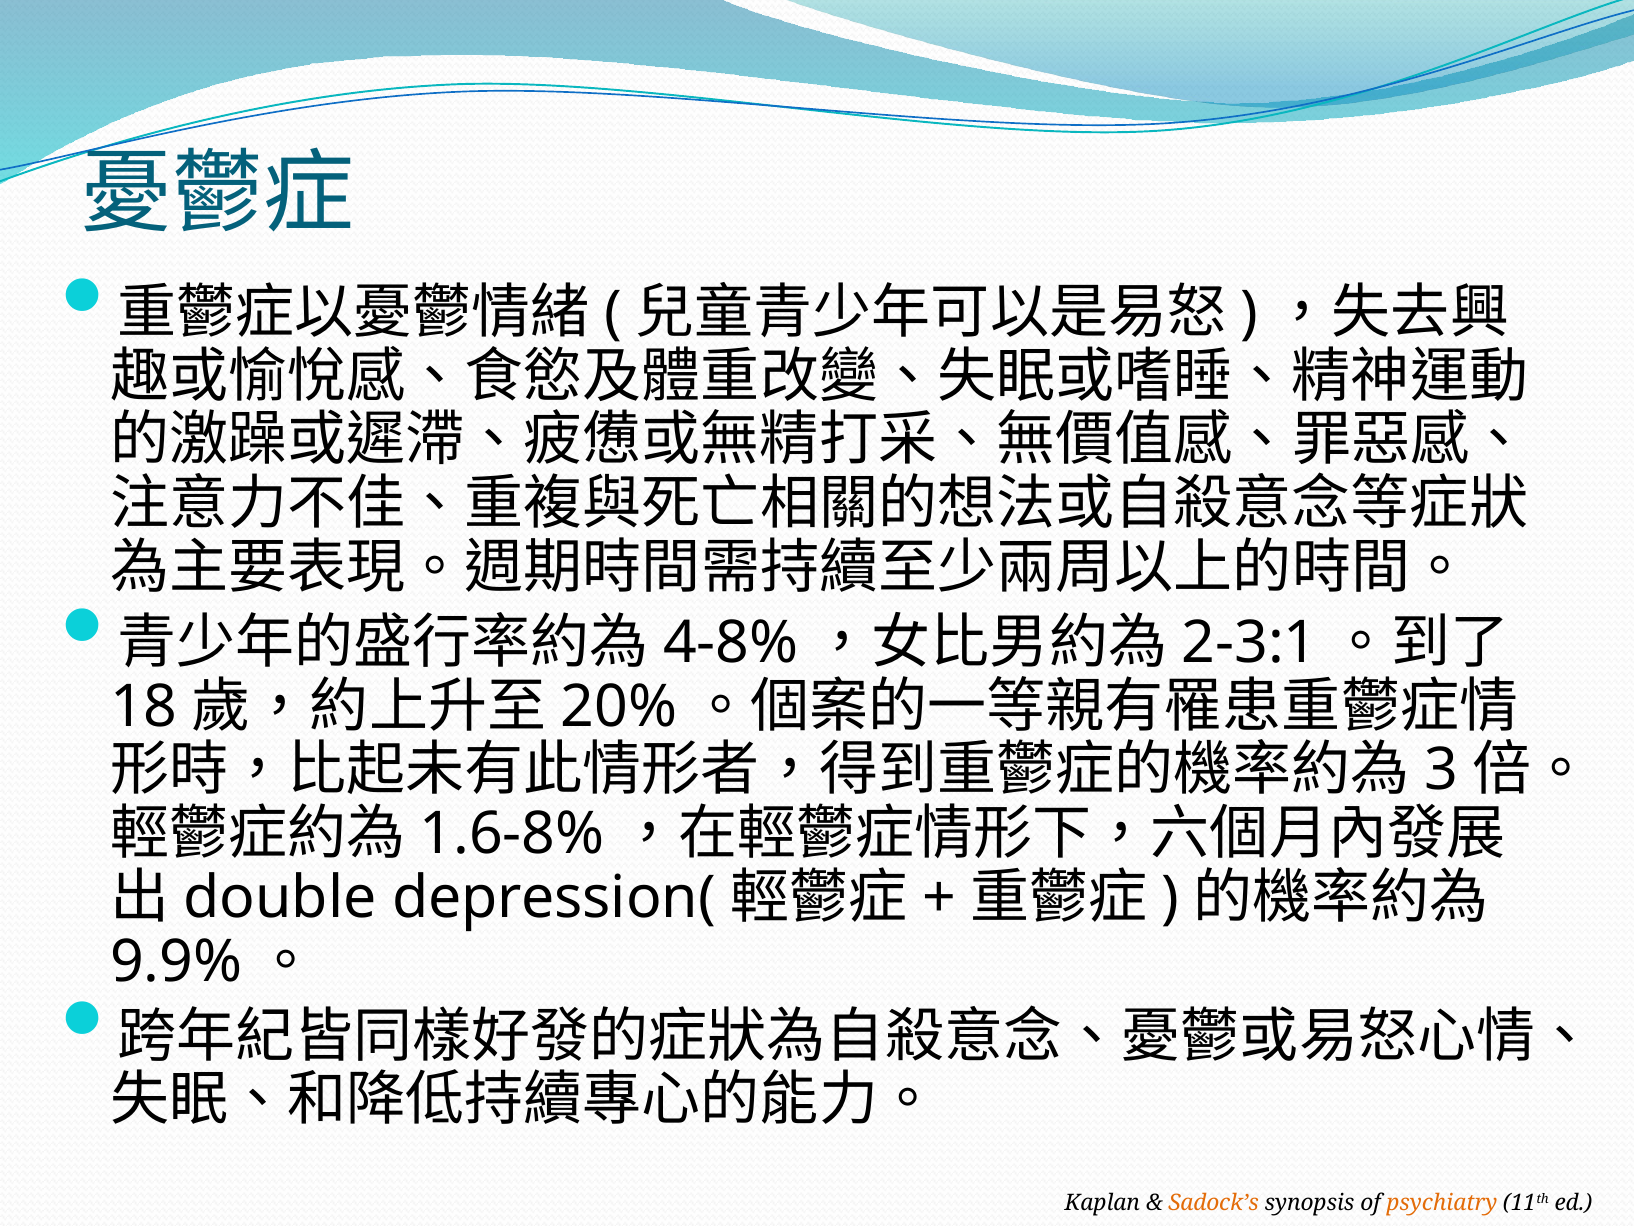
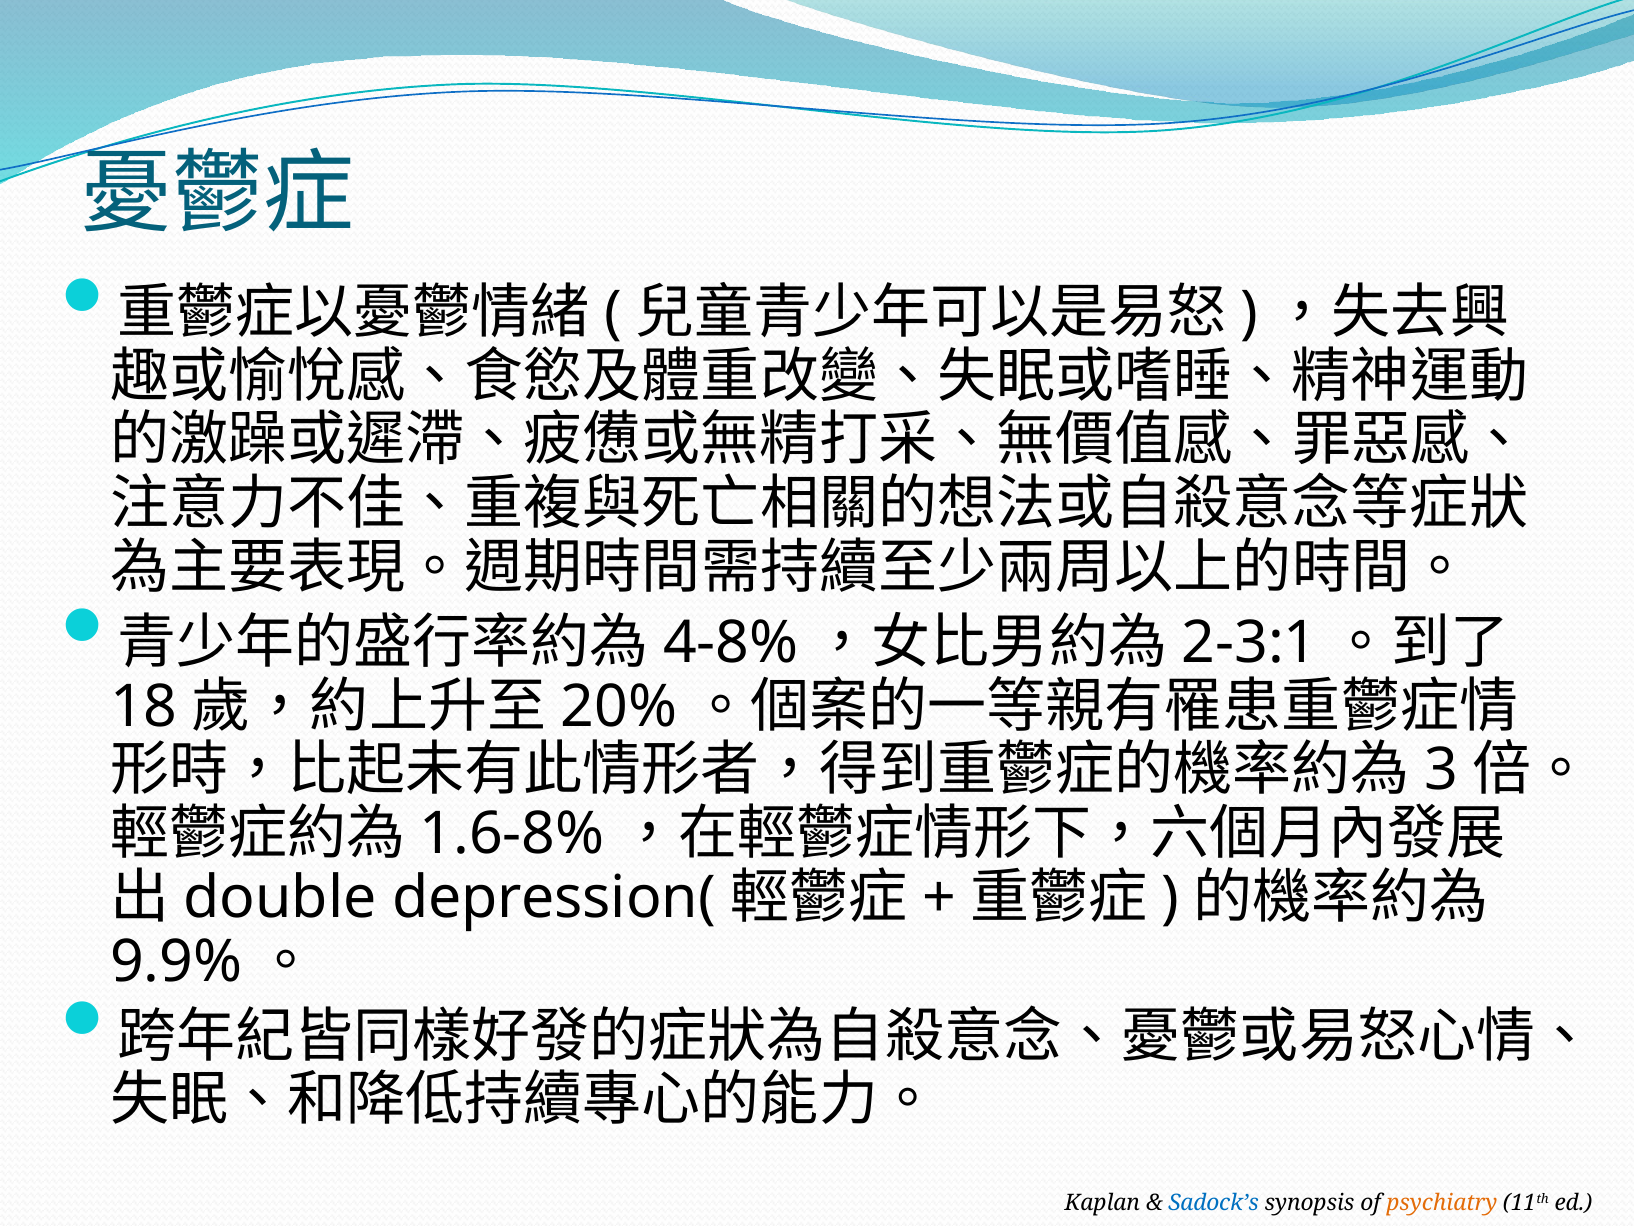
Sadock’s colour: orange -> blue (1214, 1202)
